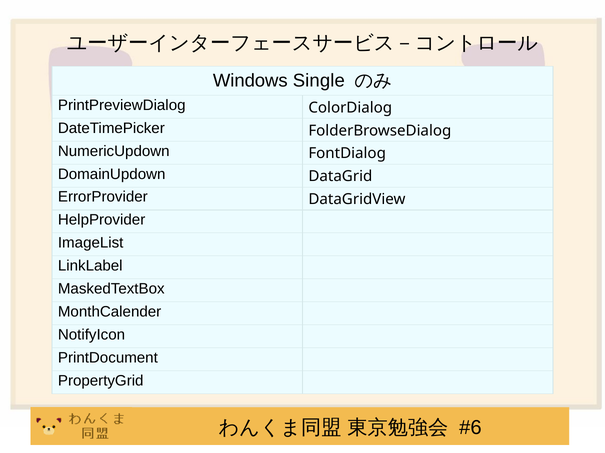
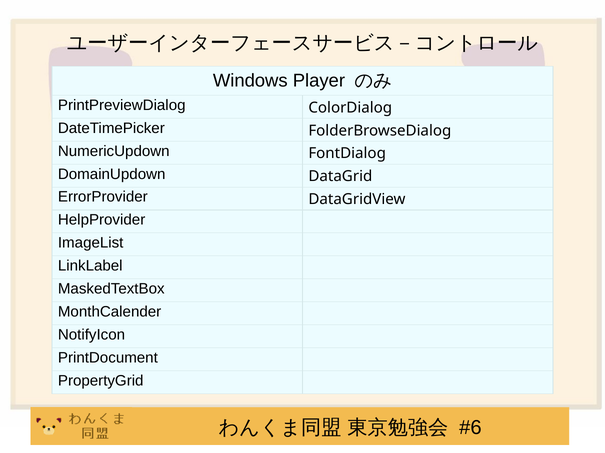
Single: Single -> Player (319, 81)
